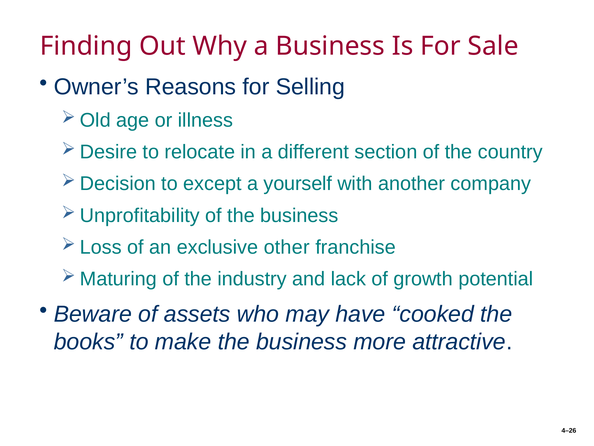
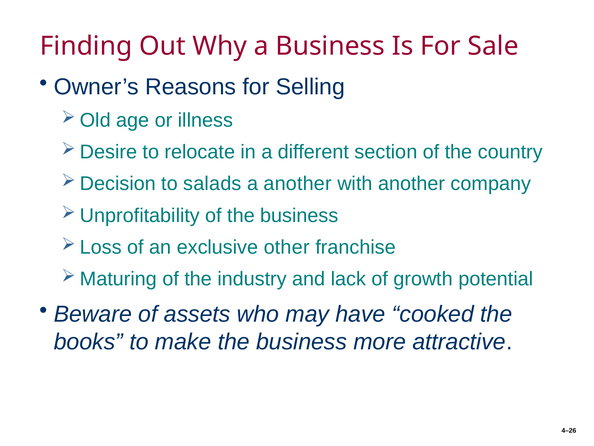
except: except -> salads (212, 184)
a yourself: yourself -> another (298, 184)
